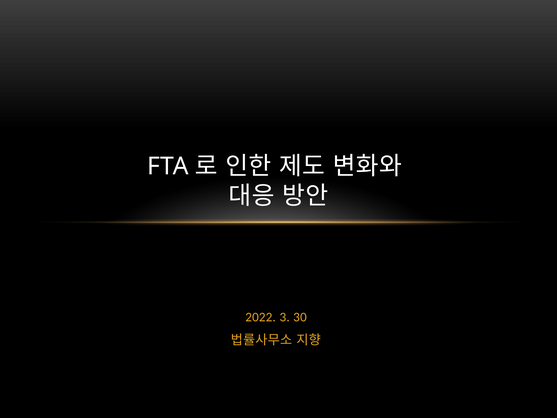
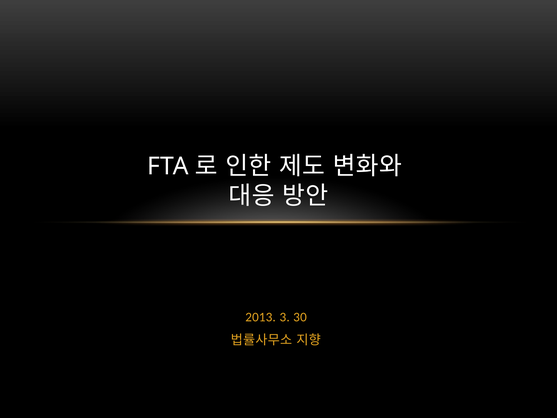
2022: 2022 -> 2013 (261, 317)
